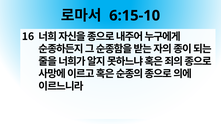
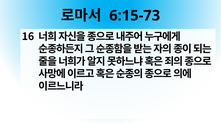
6:15-10: 6:15-10 -> 6:15-73 (135, 16)
